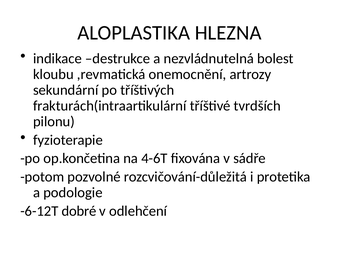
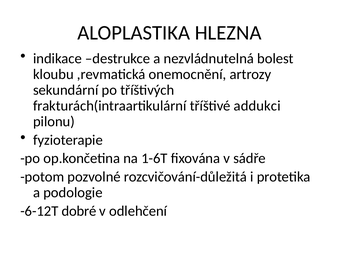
tvrdších: tvrdších -> addukci (257, 106)
4-6T: 4-6T -> 1-6T (154, 159)
